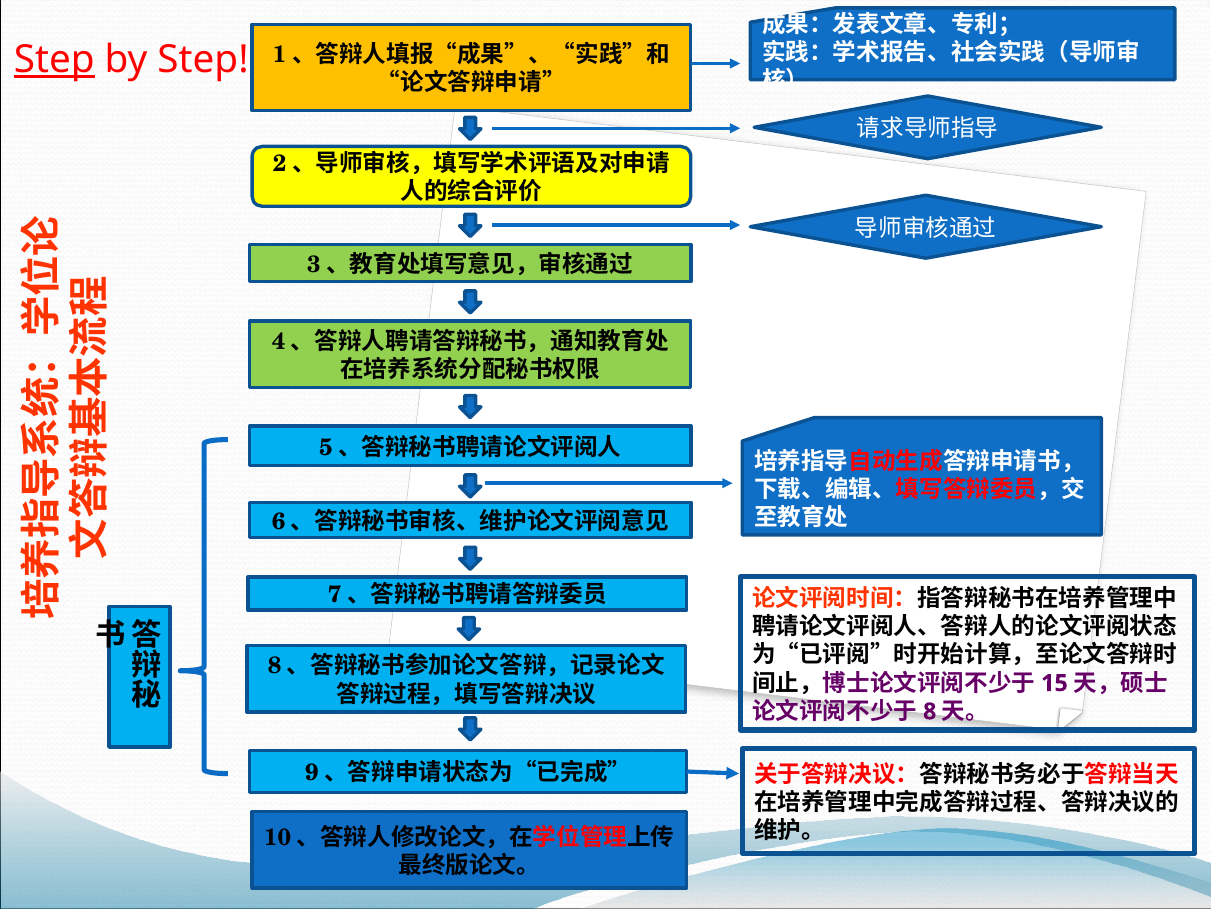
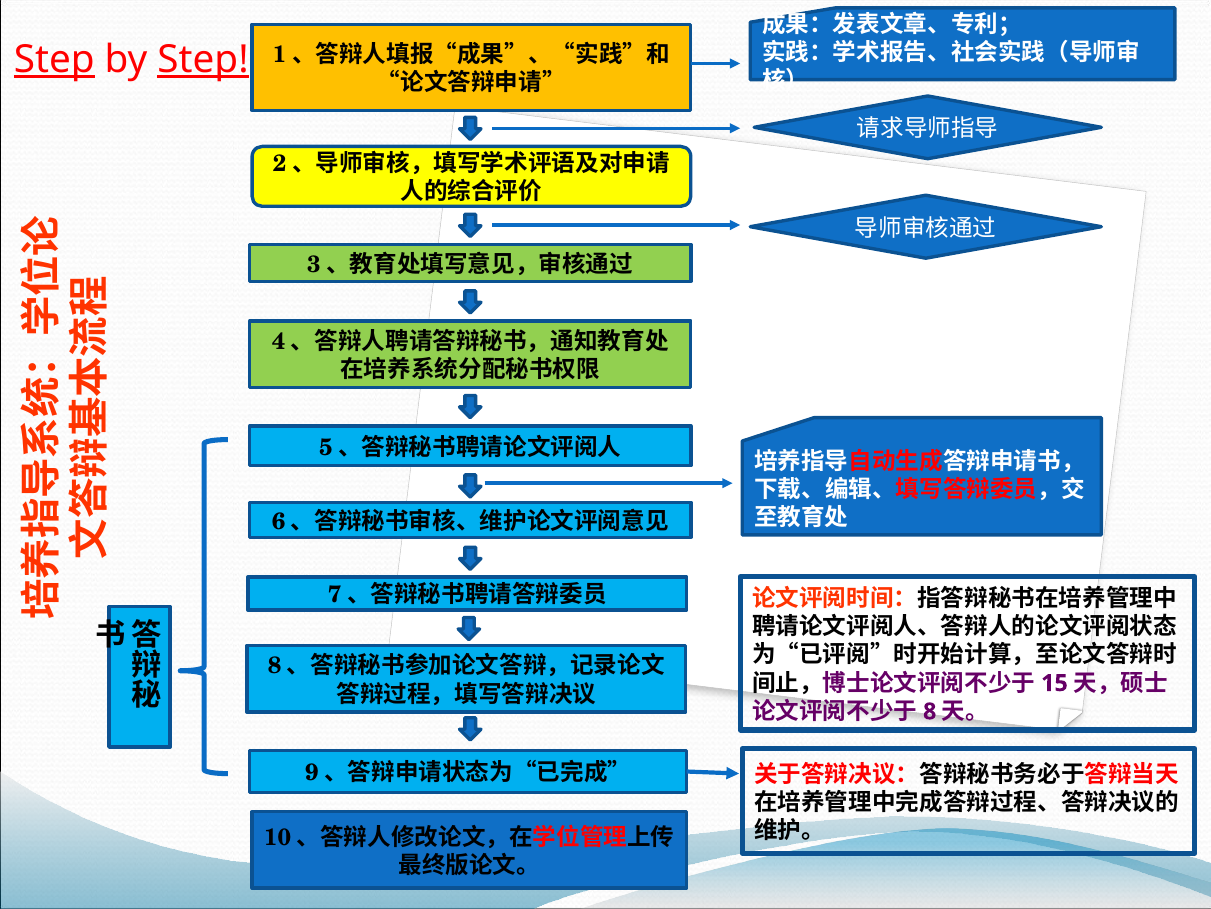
Step underline: none -> present (203, 60)
